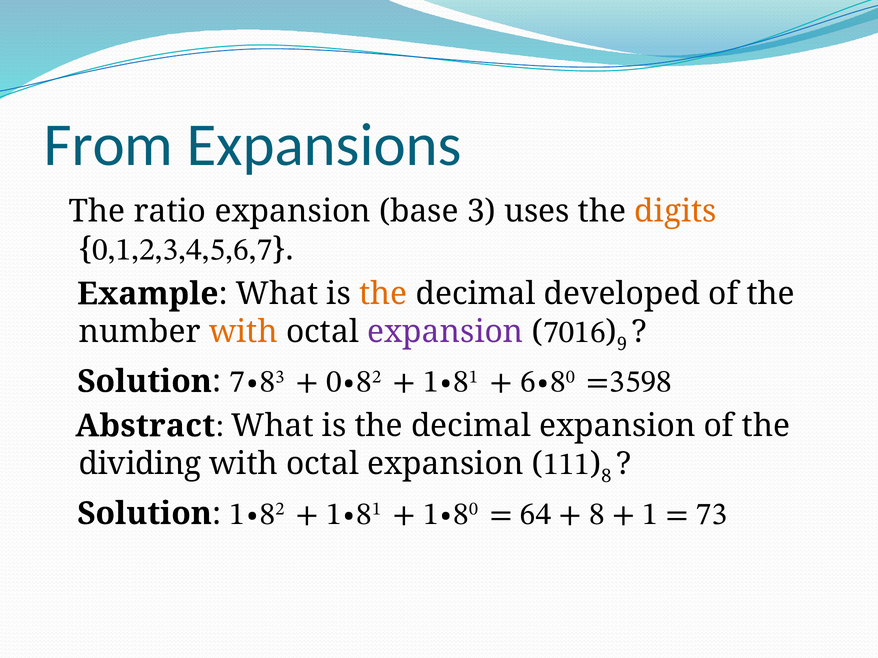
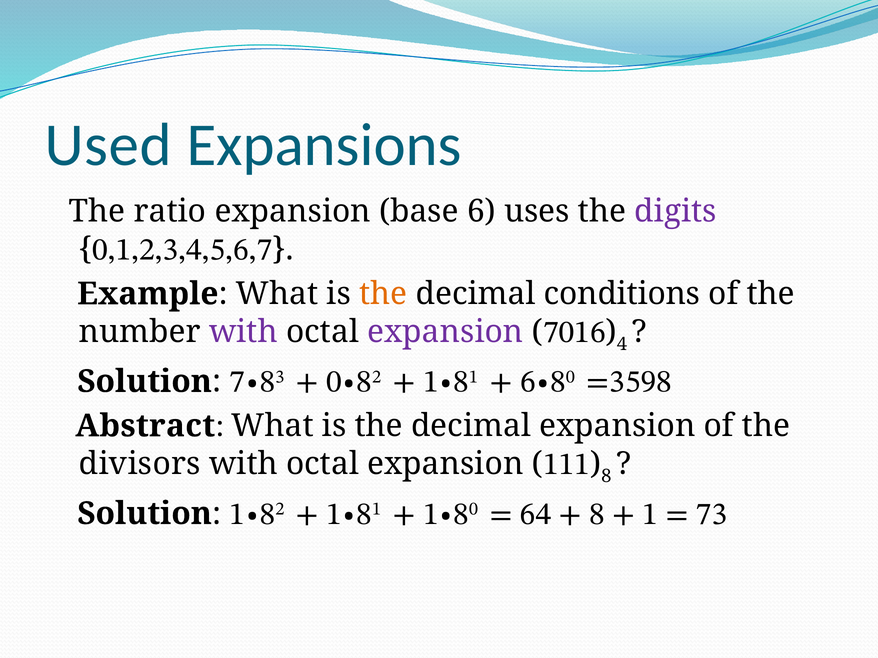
From: From -> Used (108, 145)
base 3: 3 -> 6 (481, 211)
digits colour: orange -> purple (676, 211)
developed: developed -> conditions (622, 294)
with colour: orange -> purple (243, 332)
9: 9 -> 4 (622, 344)
dividing: dividing -> divisors (140, 464)
